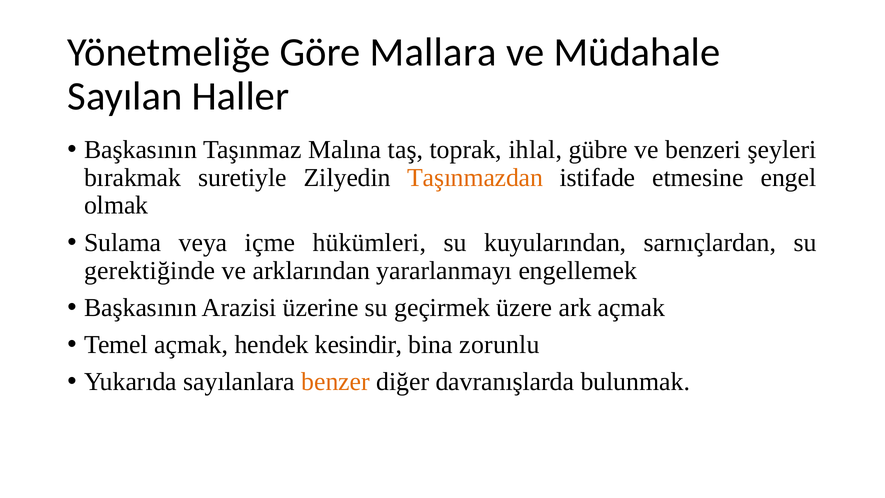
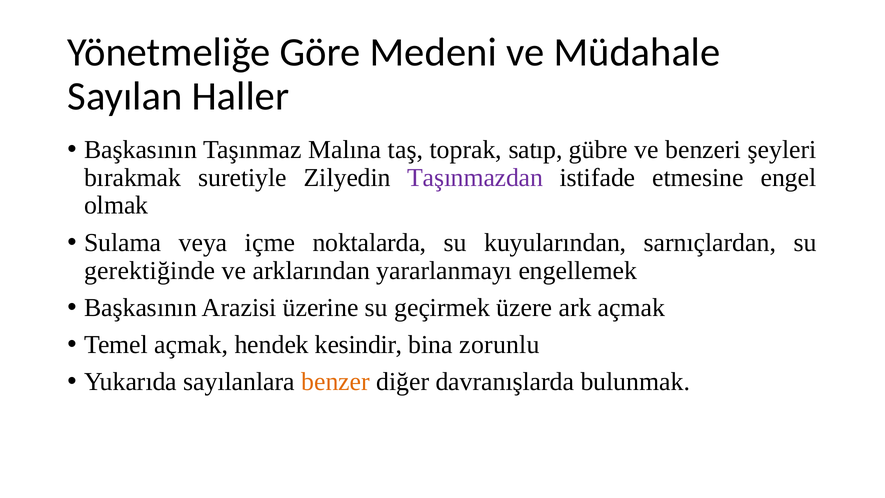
Mallara: Mallara -> Medeni (433, 52)
ihlal: ihlal -> satıp (536, 150)
Taşınmazdan colour: orange -> purple (475, 178)
hükümleri: hükümleri -> noktalarda (369, 243)
